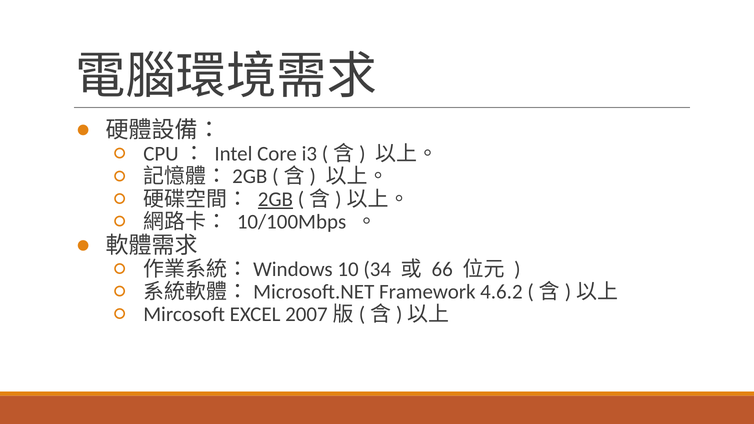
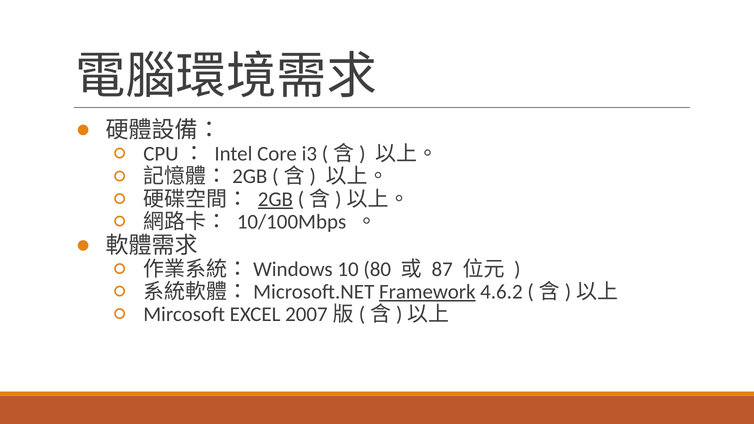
34: 34 -> 80 (377, 269)
66: 66 -> 87 (442, 269)
Framework underline: none -> present (427, 292)
